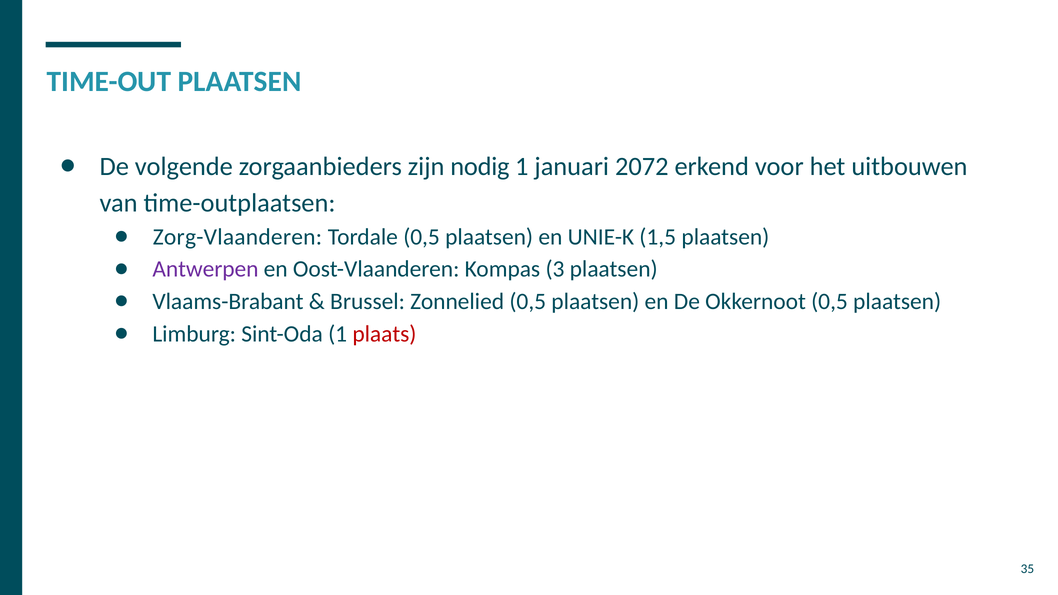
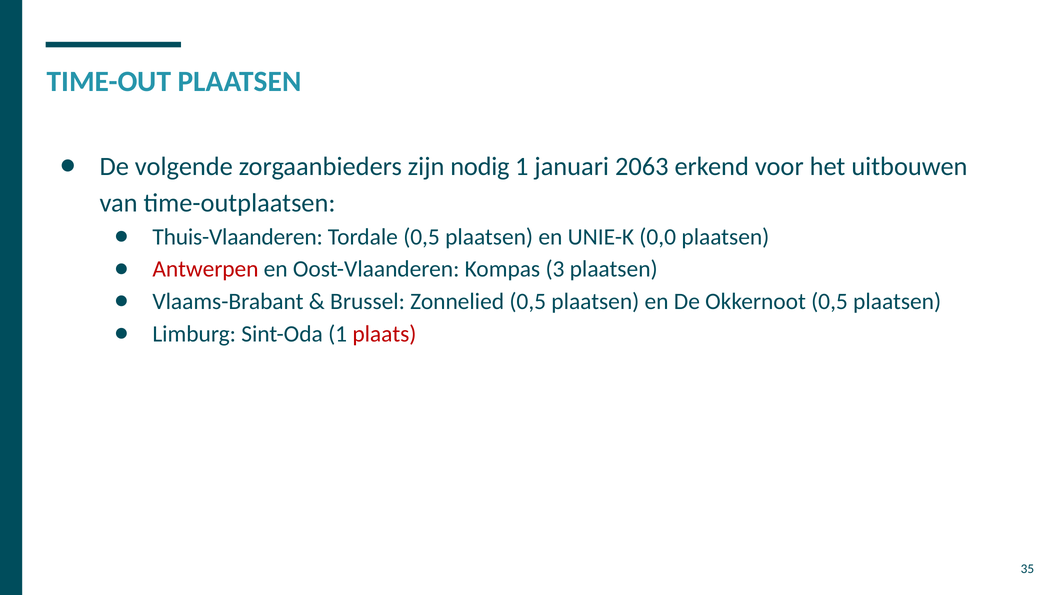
2072: 2072 -> 2063 (642, 166)
Zorg-Vlaanderen: Zorg-Vlaanderen -> Thuis-Vlaanderen (238, 237)
1,5: 1,5 -> 0,0 (658, 237)
Antwerpen colour: purple -> red (205, 269)
